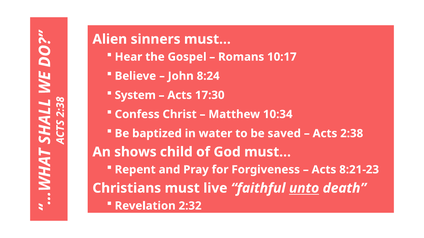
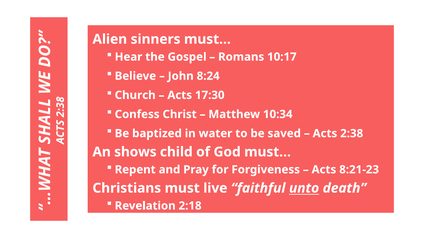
System: System -> Church (135, 95)
2:32: 2:32 -> 2:18 (190, 206)
